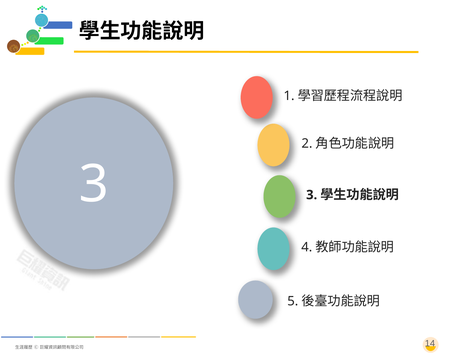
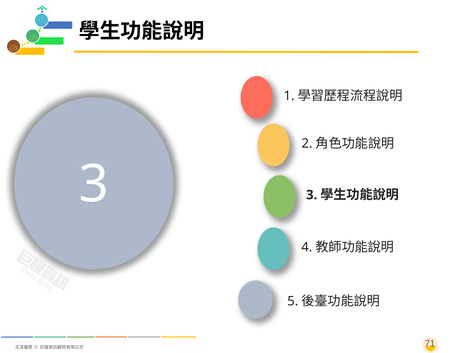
14: 14 -> 71 (430, 344)
